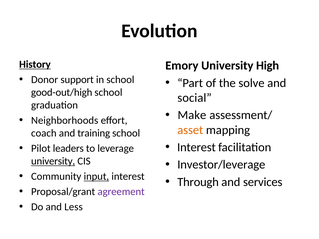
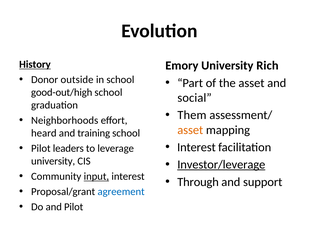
High: High -> Rich (267, 66)
support: support -> outside (77, 80)
the solve: solve -> asset (251, 83)
Make: Make -> Them (192, 115)
coach: coach -> heard (44, 133)
university underline: present -> none (53, 161)
Investor/leverage underline: none -> present (221, 165)
services: services -> support (263, 182)
agreement colour: purple -> blue (121, 192)
and Less: Less -> Pilot (74, 207)
